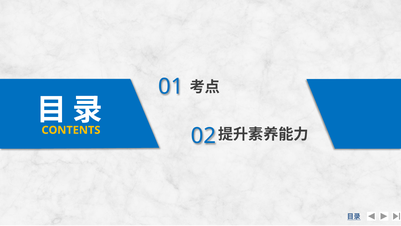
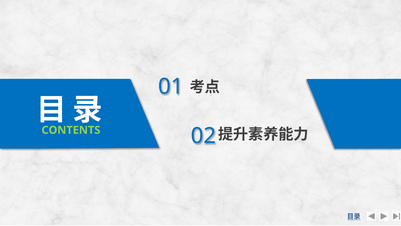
CONTENTS colour: yellow -> light green (71, 130)
